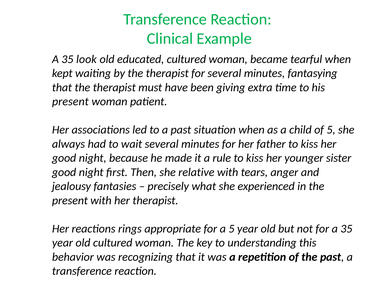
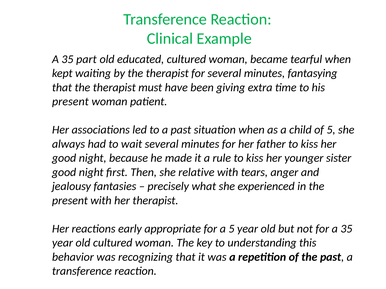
look: look -> part (86, 59)
rings: rings -> early (130, 229)
